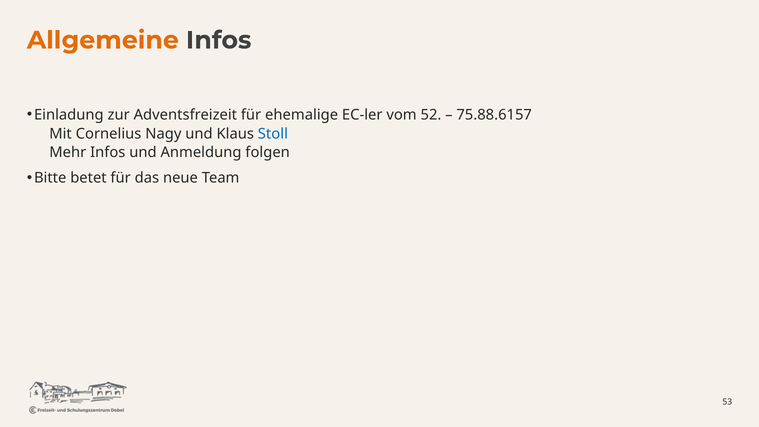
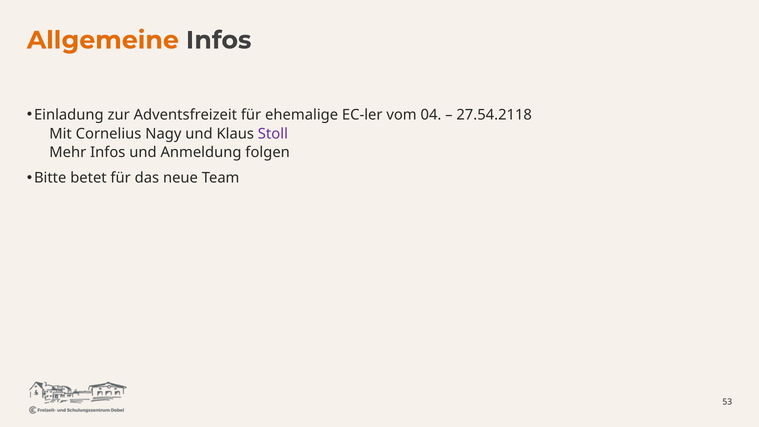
52: 52 -> 04 (431, 115)
75.88.6157: 75.88.6157 -> 27.54.2118 (494, 115)
Stoll colour: blue -> purple (273, 134)
